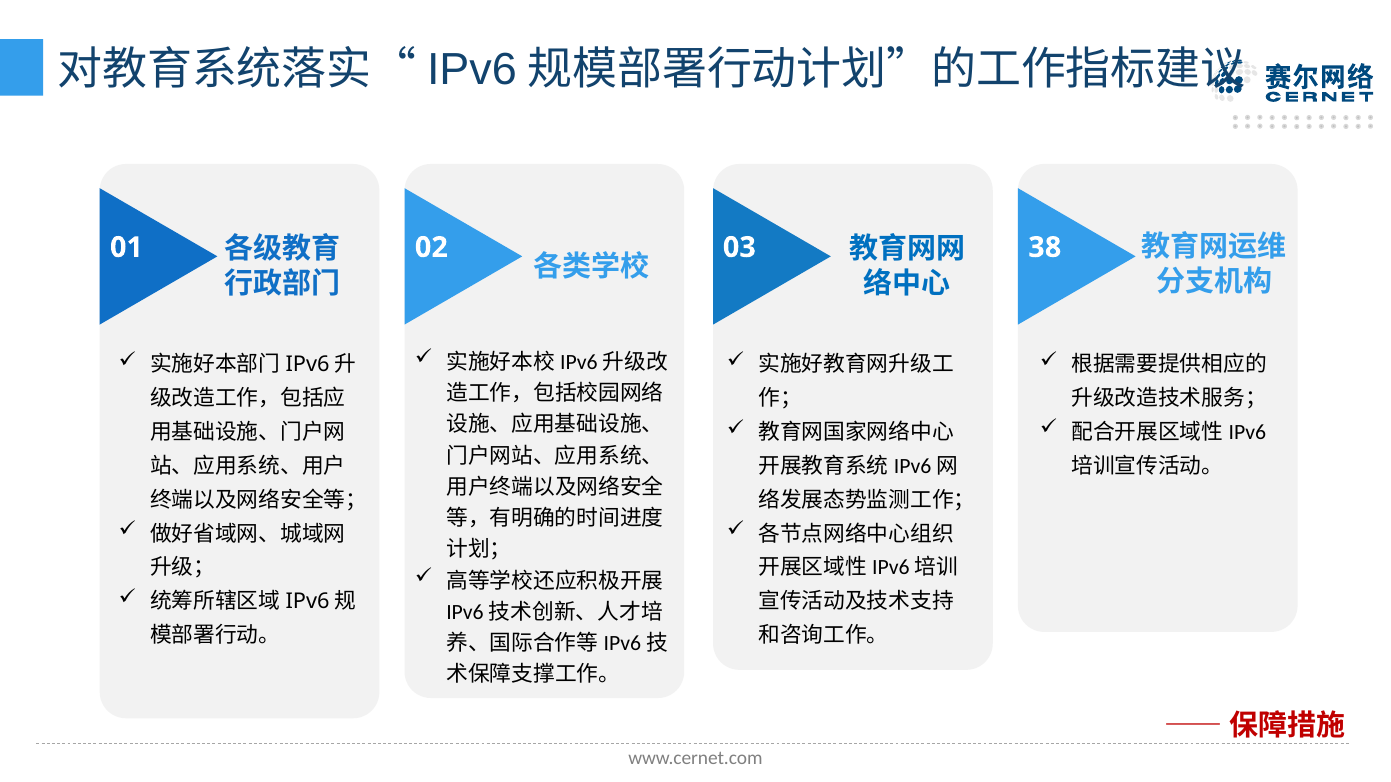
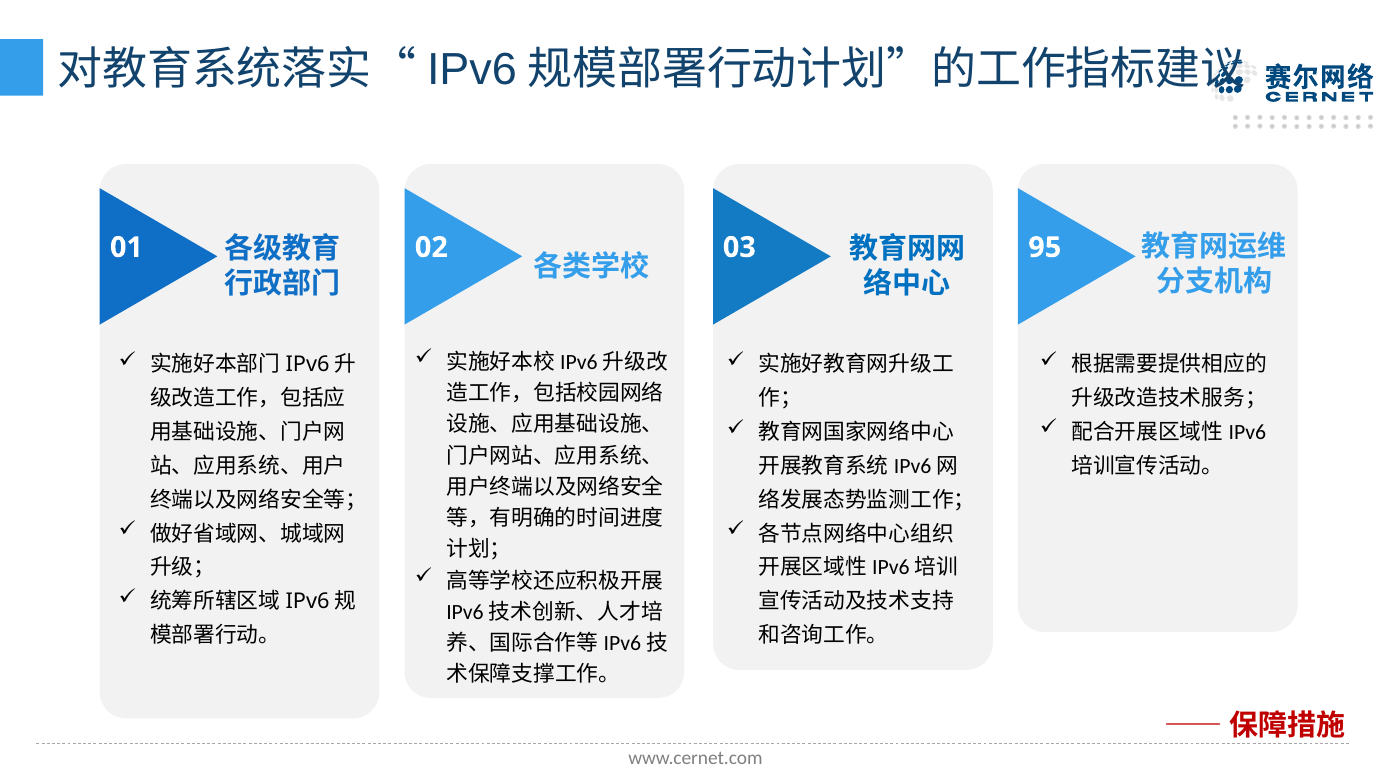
38: 38 -> 95 (1045, 248)
